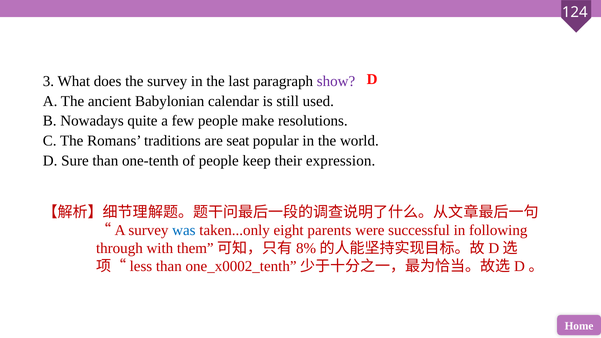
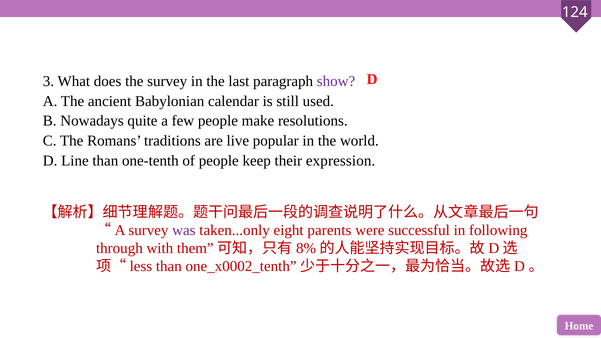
seat: seat -> live (238, 141)
Sure: Sure -> Line (75, 161)
was colour: blue -> purple (184, 230)
